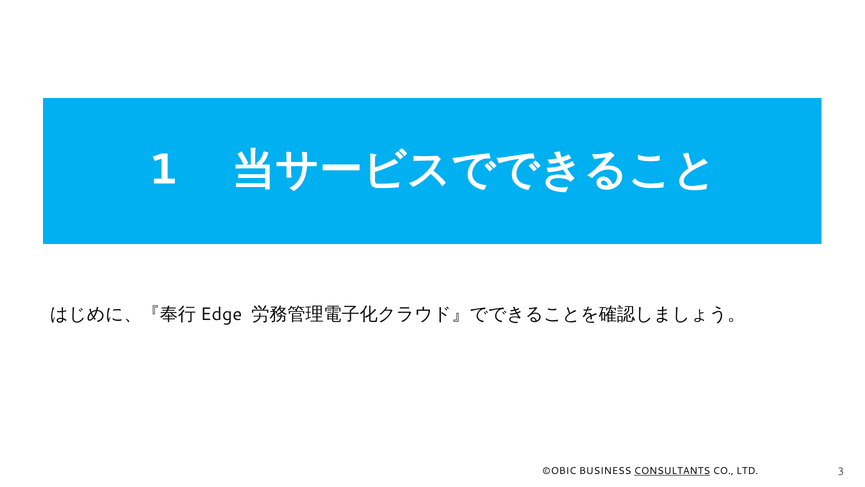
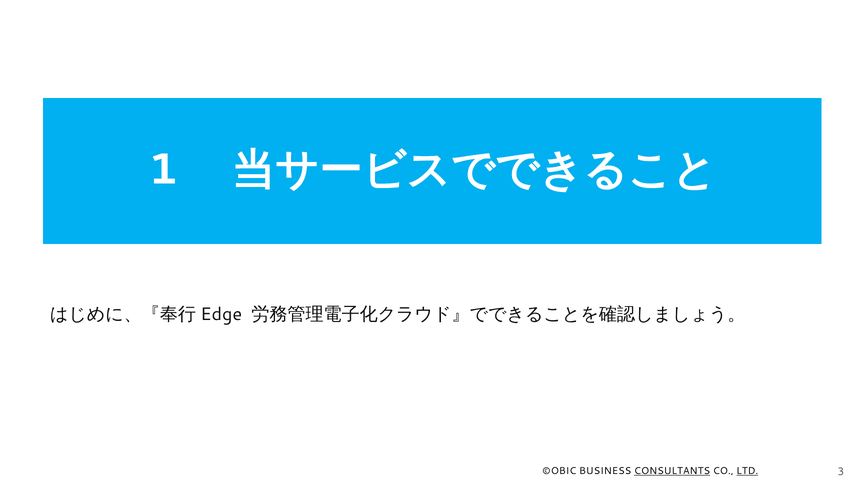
LTD underline: none -> present (747, 470)
